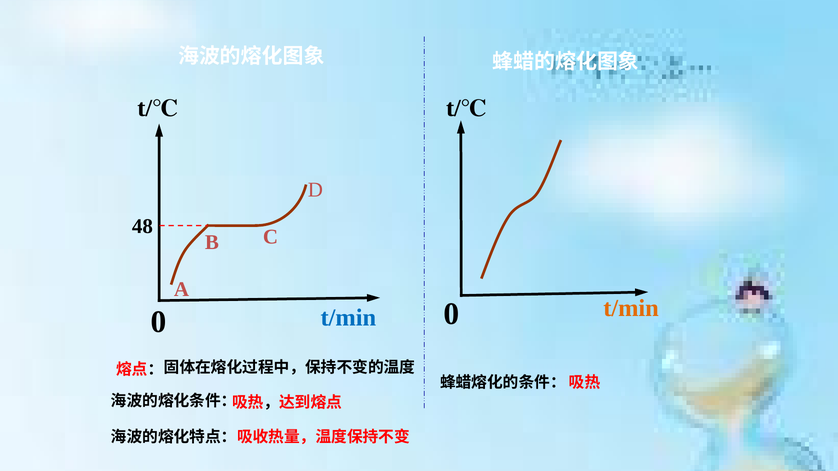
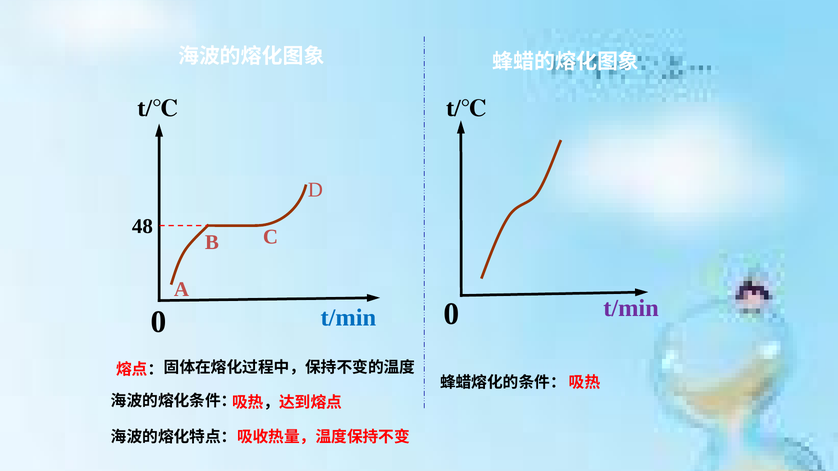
t/min colour: orange -> purple (631, 308)
